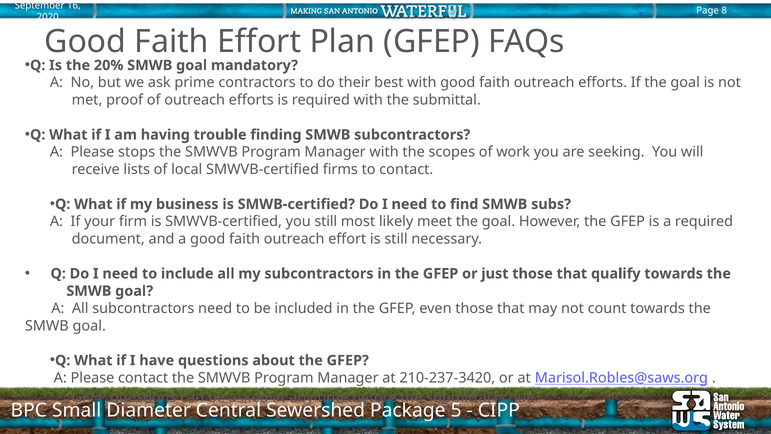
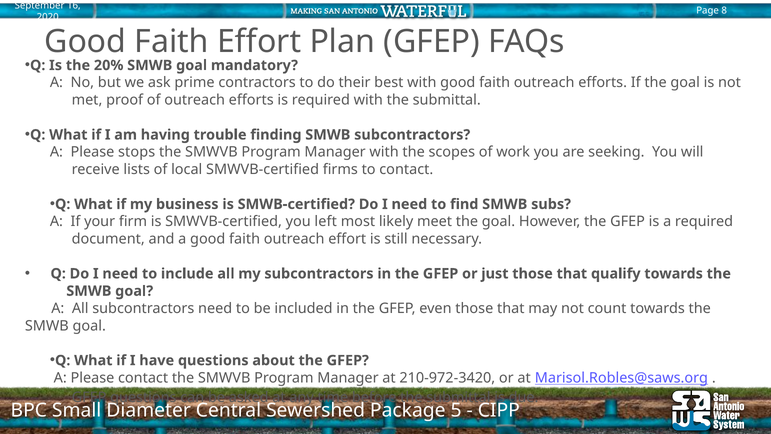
you still: still -> left (326, 221)
210-237-3420: 210-237-3420 -> 210-972-3420 (447, 378)
